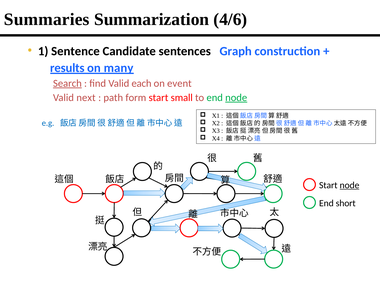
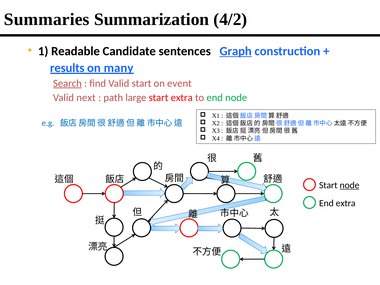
4/6: 4/6 -> 4/2 (230, 19)
Sentence: Sentence -> Readable (75, 51)
Graph underline: none -> present (236, 51)
Valid each: each -> start (141, 83)
form: form -> large (136, 98)
start small: small -> extra (182, 98)
node underline: present -> none (236, 98)
End short: short -> extra (346, 203)
